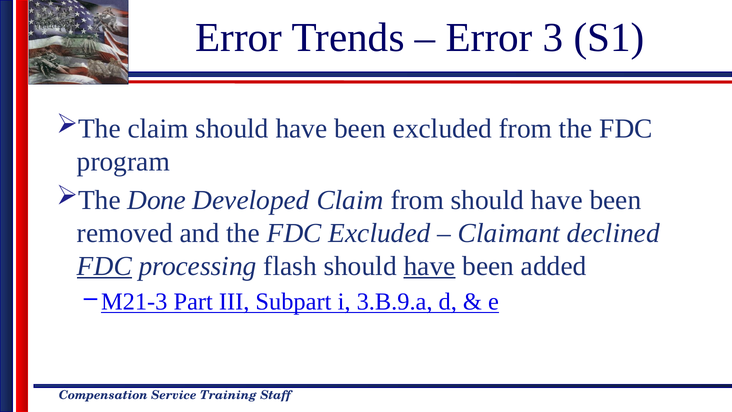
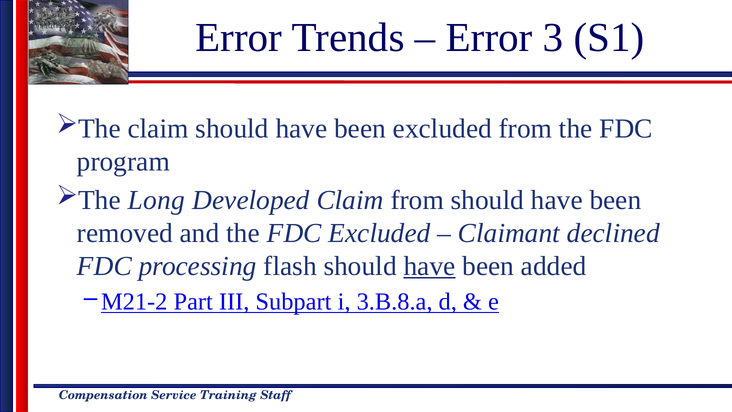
Done: Done -> Long (156, 200)
FDC underline: present -> none (104, 266)
M21-3: M21-3 -> M21-2 (134, 302)
3.B.9.a: 3.B.9.a -> 3.B.8.a (395, 302)
